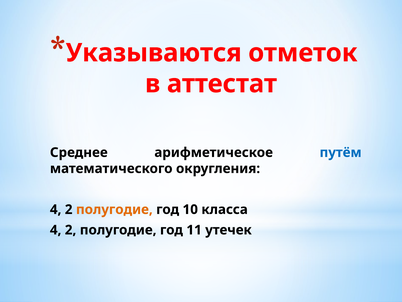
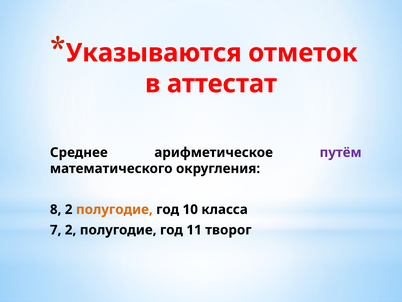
путём colour: blue -> purple (341, 152)
4: 4 -> 8 (56, 209)
4: 4 -> 7 (56, 230)
утечек: утечек -> творог (228, 230)
